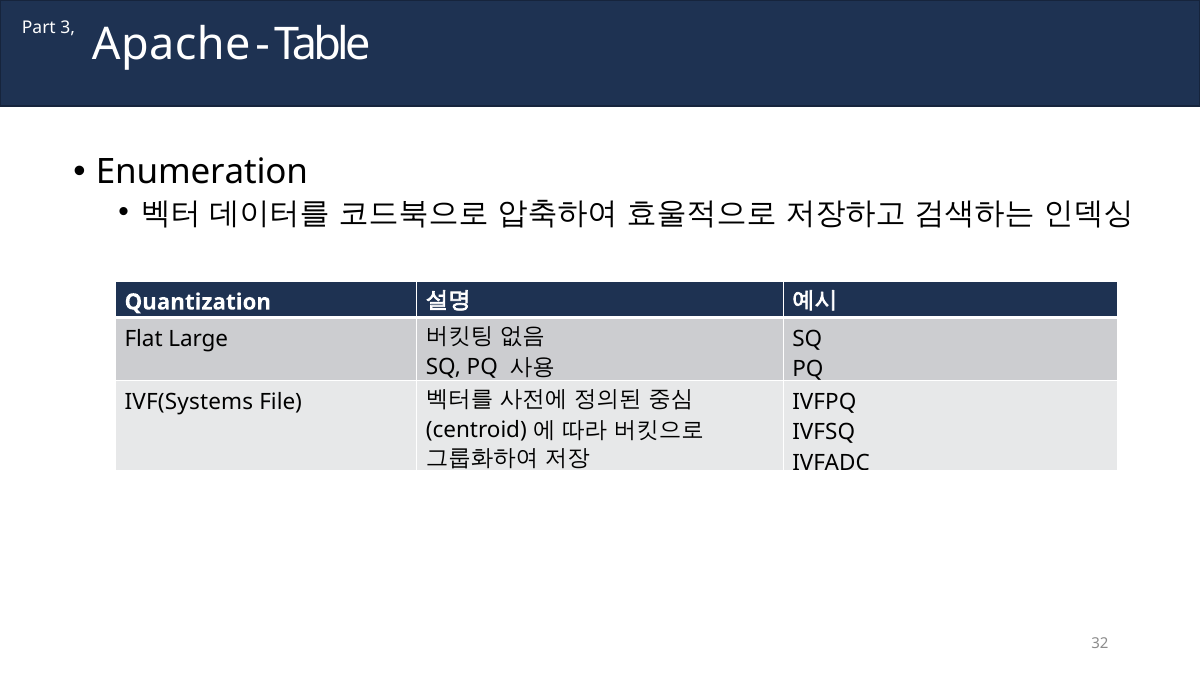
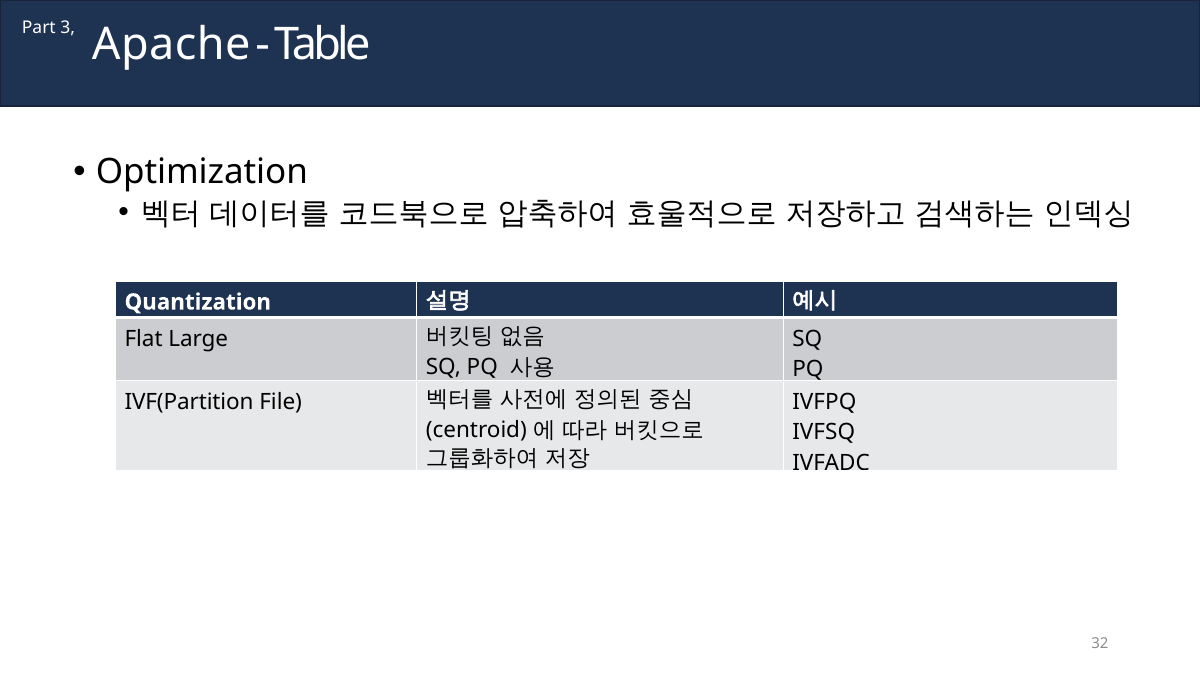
Enumeration: Enumeration -> Optimization (202, 172)
IVF(Systems: IVF(Systems -> IVF(Partition (189, 402)
